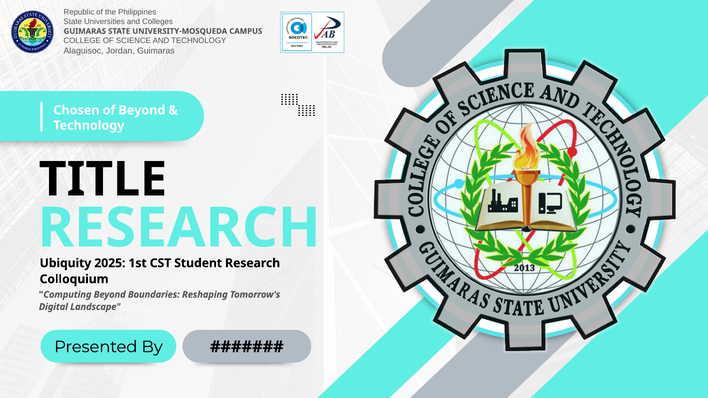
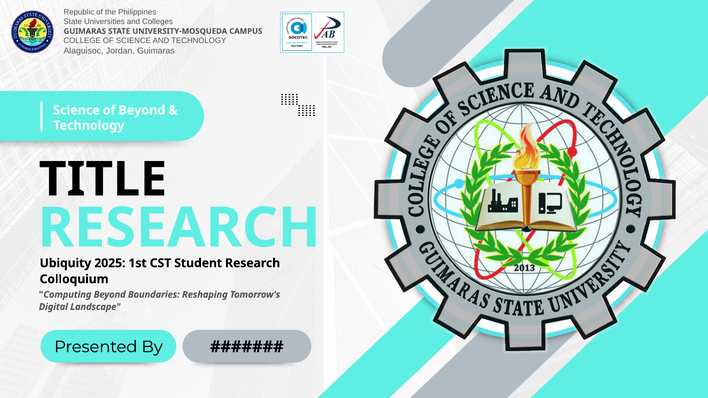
Chosen: Chosen -> Science (76, 110)
